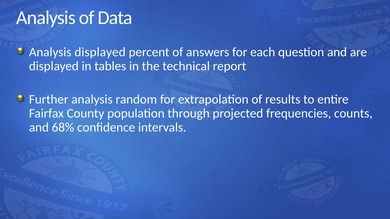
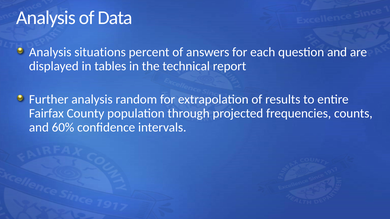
Analysis displayed: displayed -> situations (100, 52)
68%: 68% -> 60% (63, 128)
